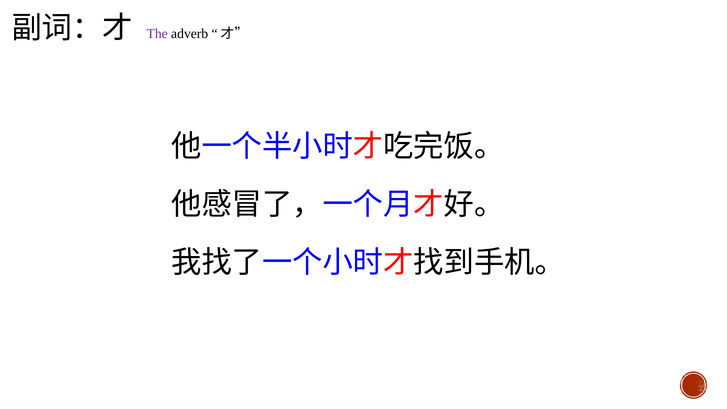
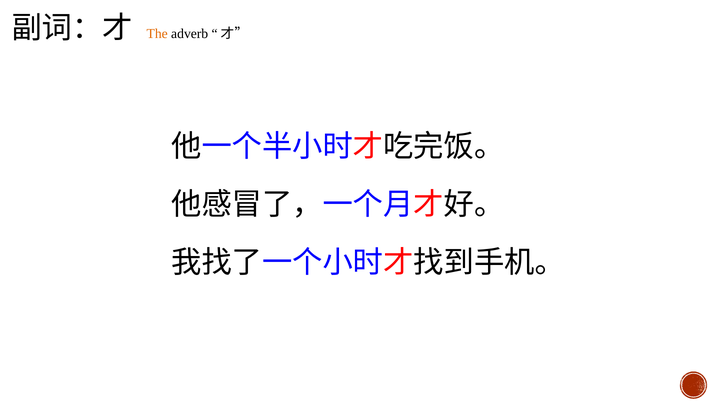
The colour: purple -> orange (157, 34)
